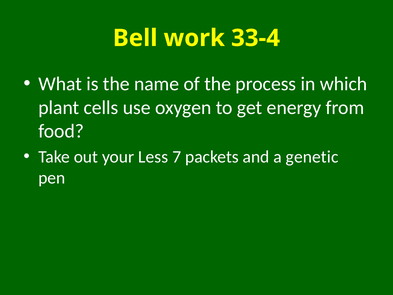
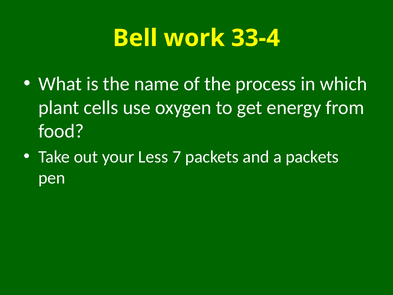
a genetic: genetic -> packets (312, 157)
